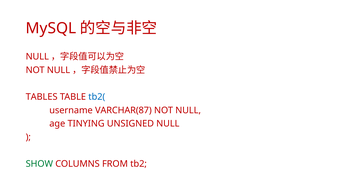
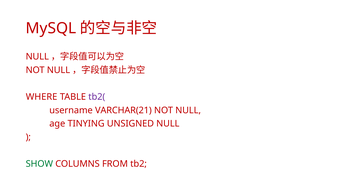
TABLES: TABLES -> WHERE (42, 97)
tb2( colour: blue -> purple (97, 97)
VARCHAR(87: VARCHAR(87 -> VARCHAR(21 (123, 110)
